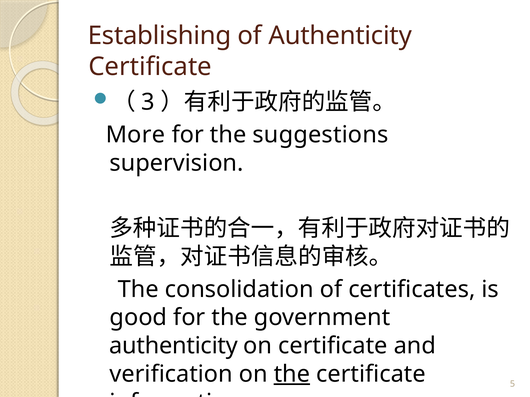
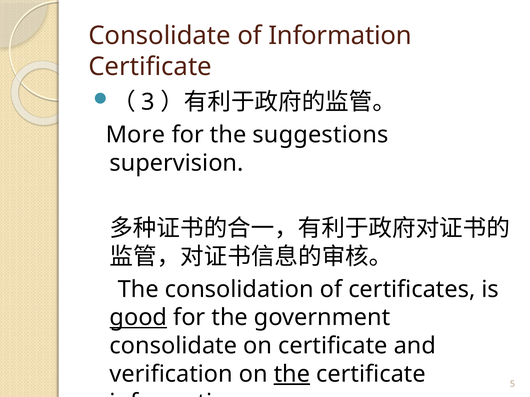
Establishing: Establishing -> Consolidate (160, 36)
of Authenticity: Authenticity -> Information (340, 36)
good underline: none -> present (138, 318)
authenticity: authenticity -> consolidate (173, 346)
